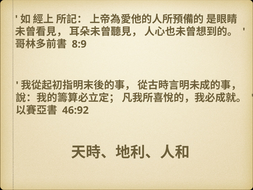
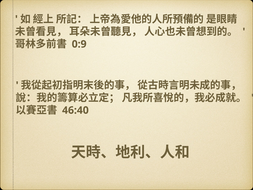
8:9: 8:9 -> 0:9 (79, 44)
46:92: 46:92 -> 46:40 (75, 110)
